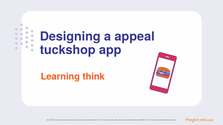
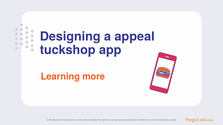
think: think -> more (94, 77)
